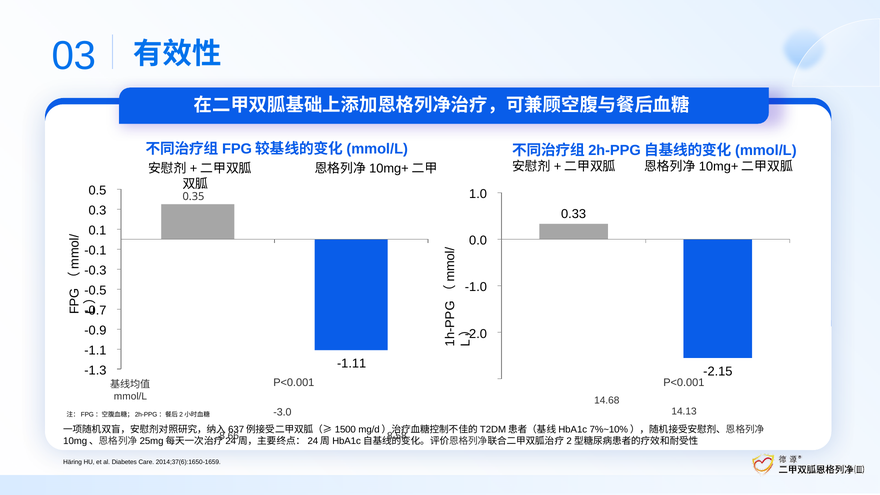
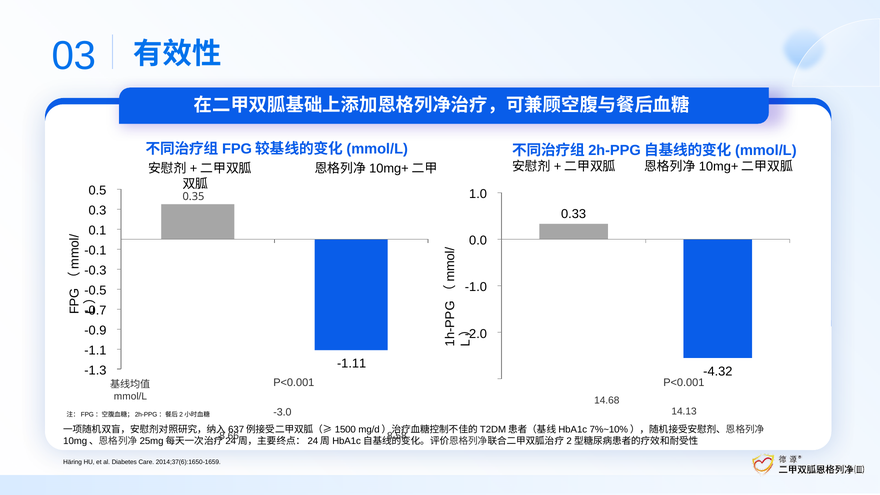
-2.15: -2.15 -> -4.32 (718, 371)
